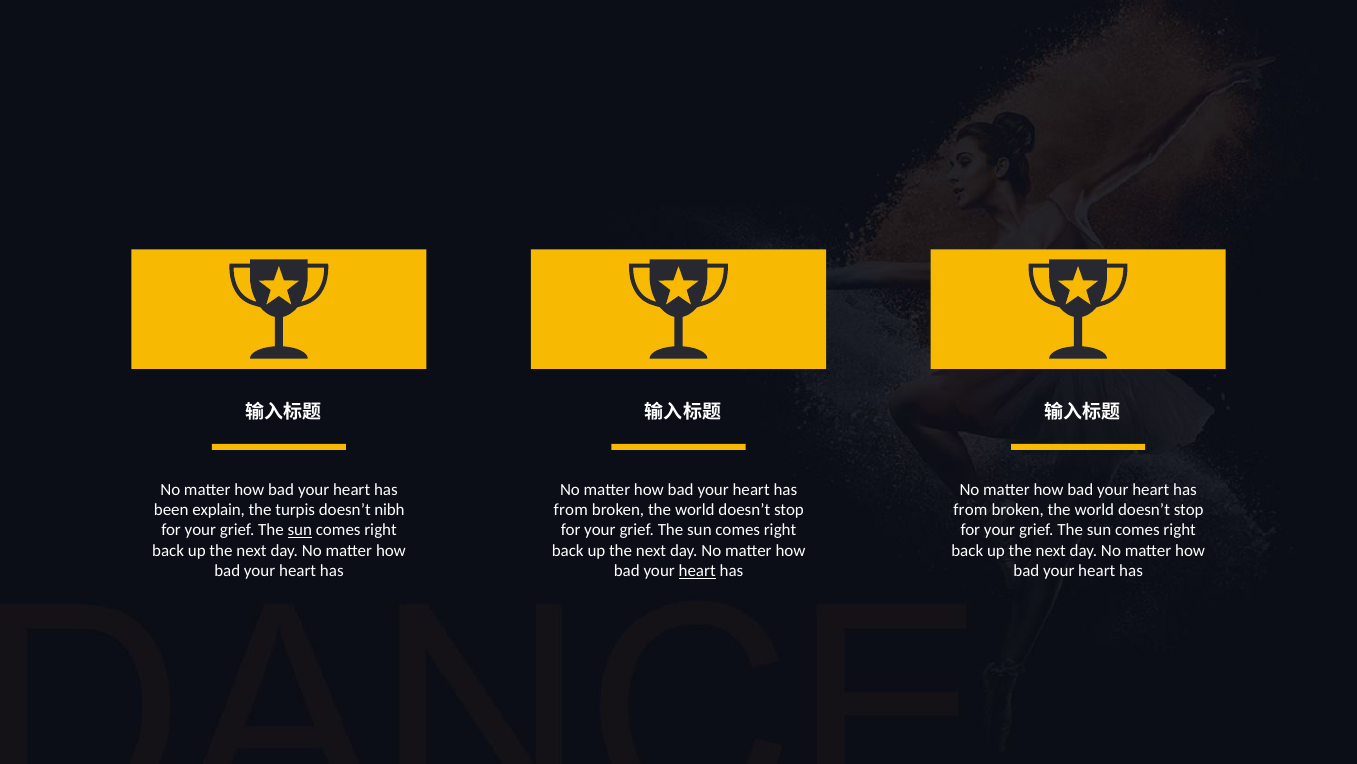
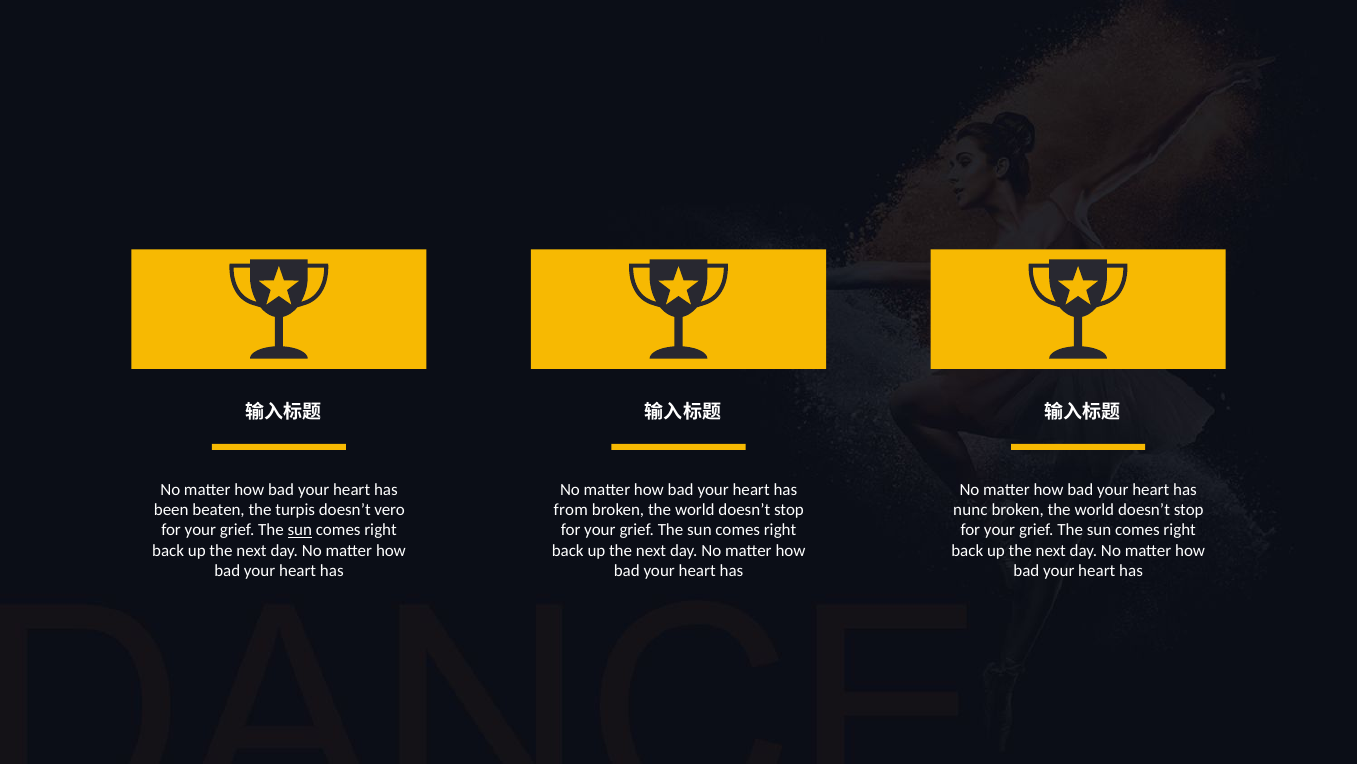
explain: explain -> beaten (219, 510)
nibh: nibh -> vero (390, 510)
from: from -> nunc (970, 510)
heart underline: present -> none (697, 571)
